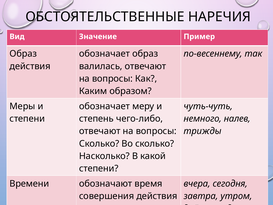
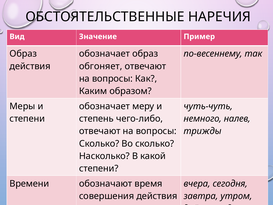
валилась: валилась -> обгоняет (101, 66)
